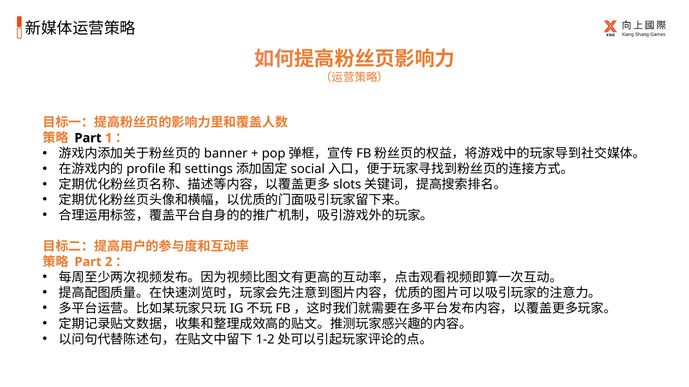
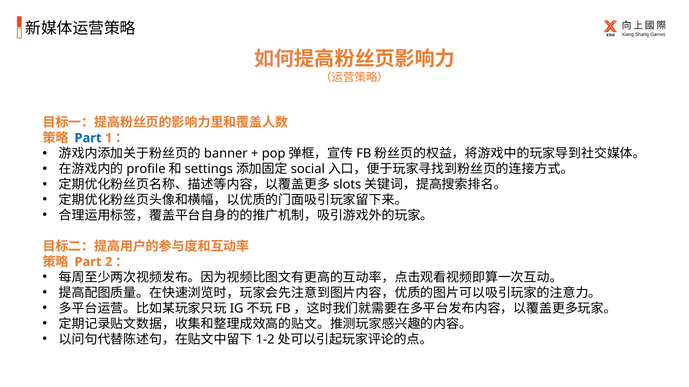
Part colour: black -> blue (88, 138)
